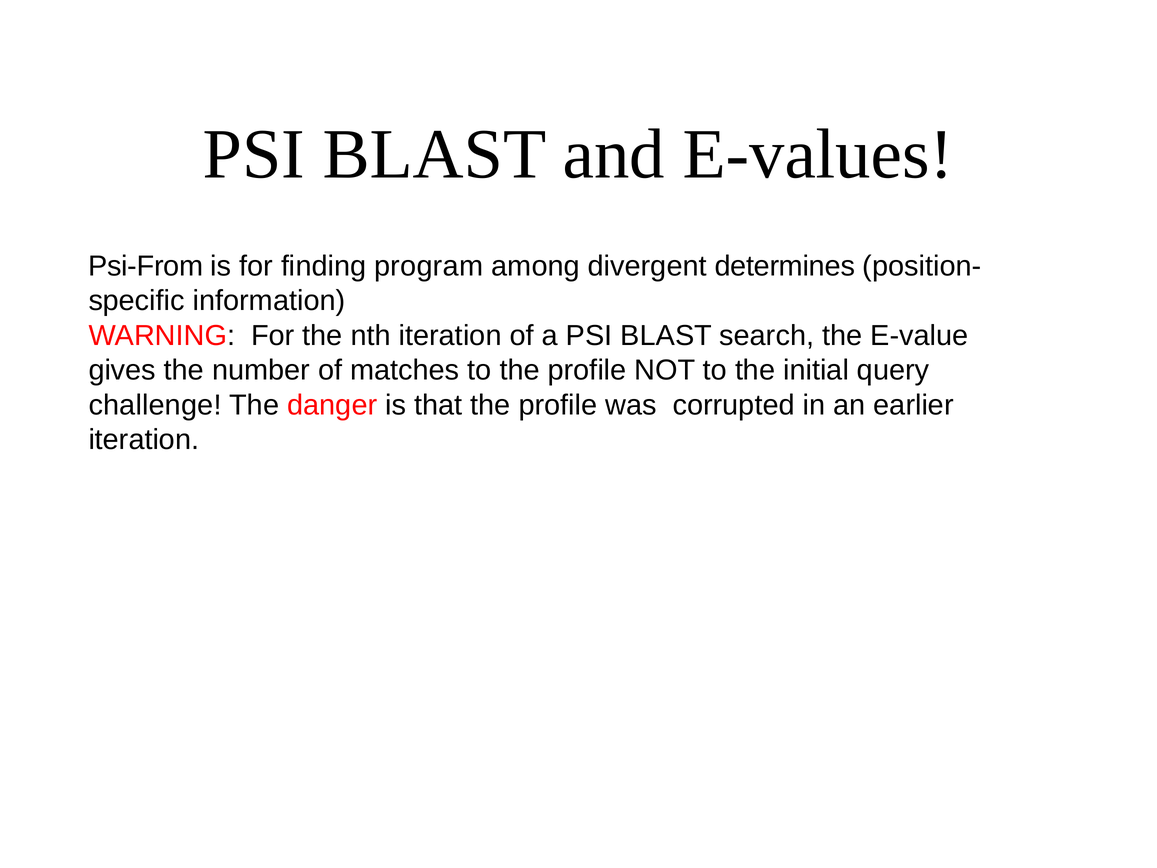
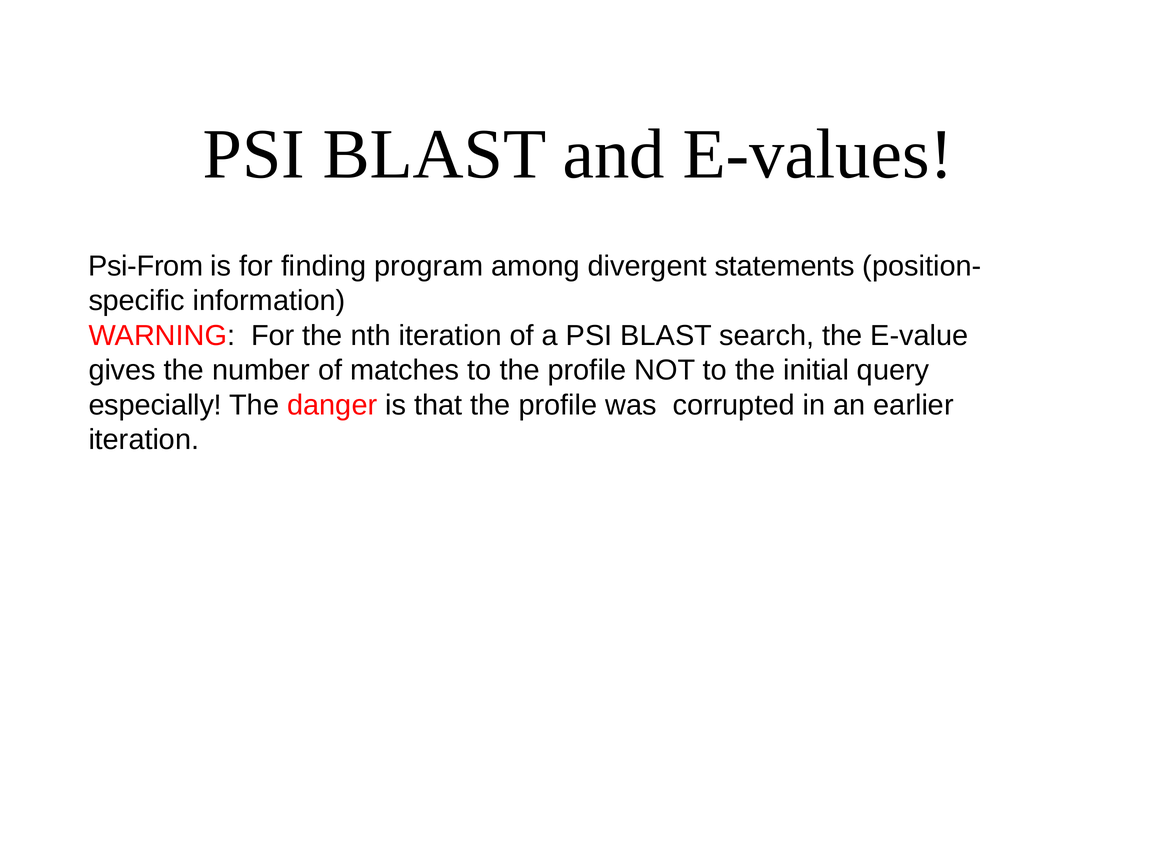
determines: determines -> statements (785, 266)
challenge: challenge -> especially (155, 405)
